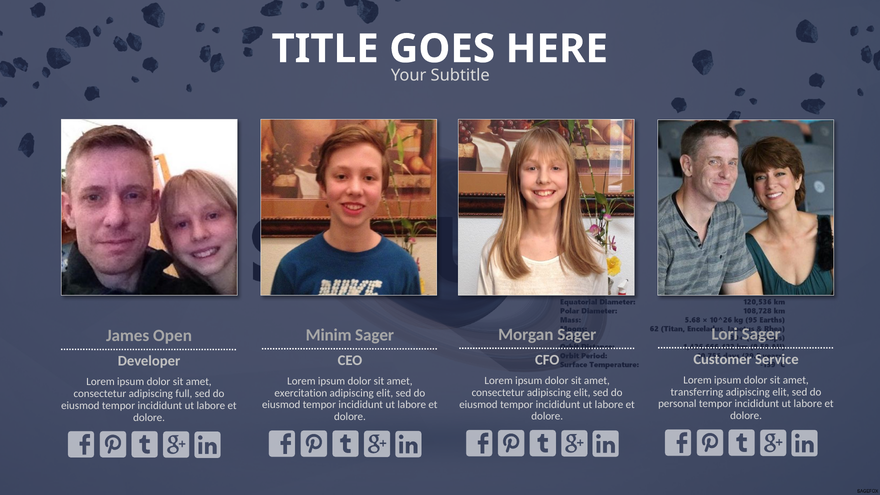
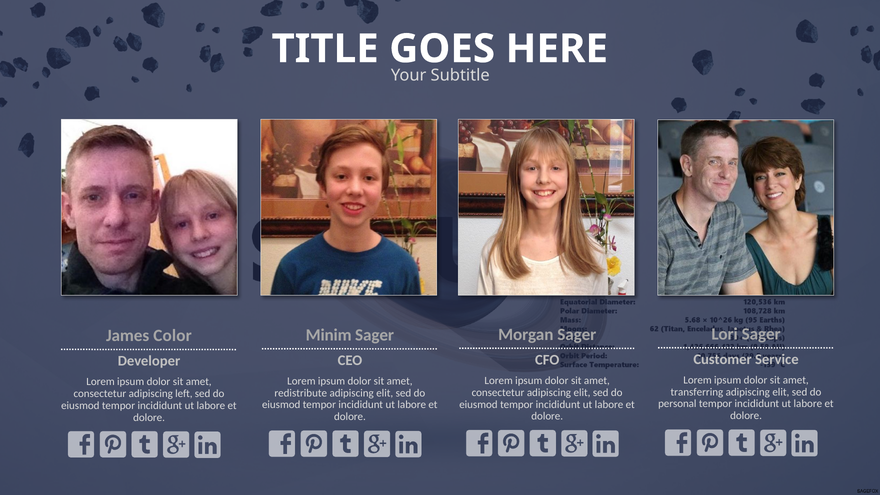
Open: Open -> Color (173, 336)
exercitation: exercitation -> redistribute (301, 393)
full: full -> left (184, 394)
